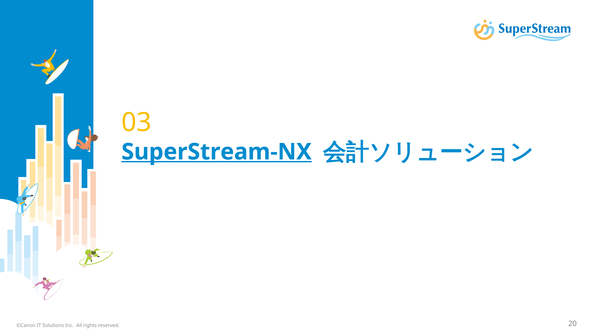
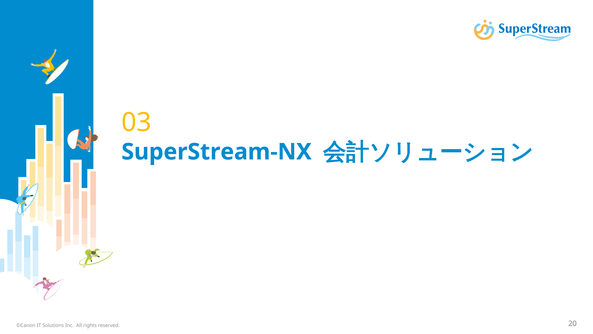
SuperStream-NX underline: present -> none (217, 152)
